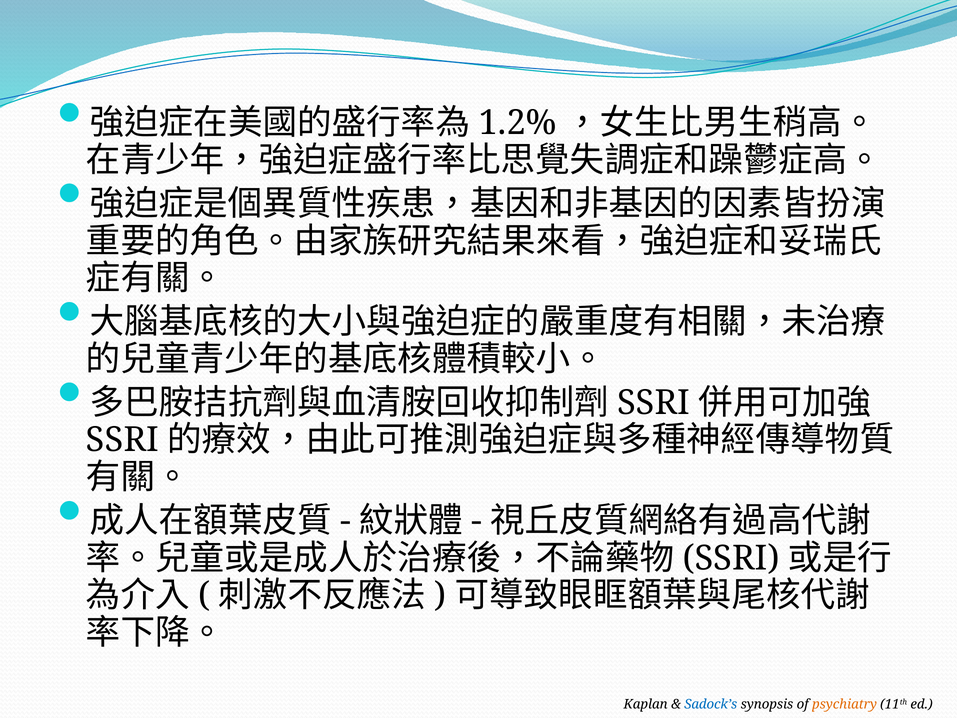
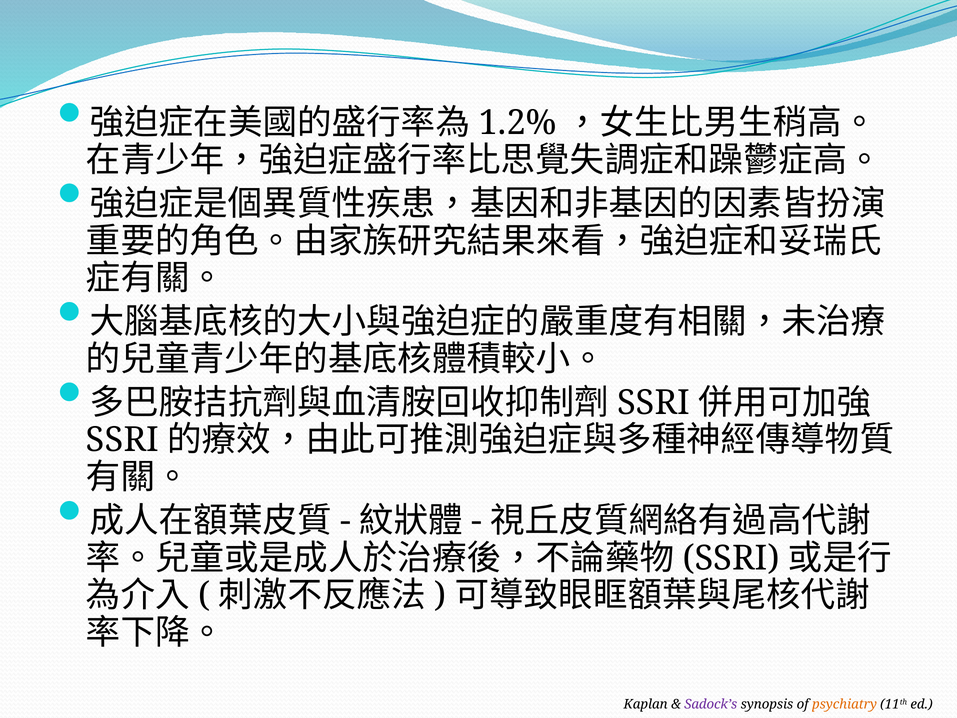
Sadock’s colour: blue -> purple (711, 704)
